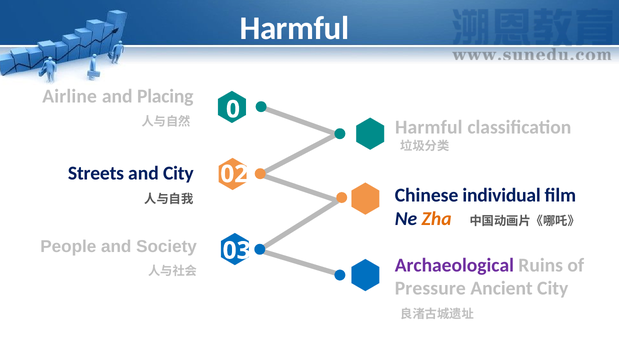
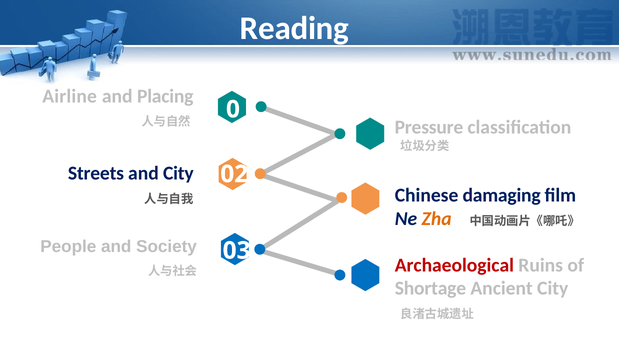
Harmful: Harmful -> Reading (294, 28)
Harmful: Harmful -> Pressure (429, 127)
individual: individual -> damaging (502, 196)
Archaeological colour: purple -> red (454, 265)
Pressure: Pressure -> Shortage (430, 289)
